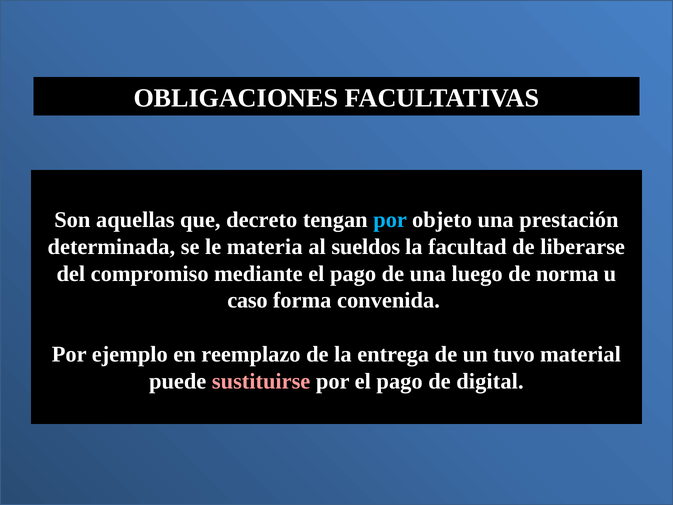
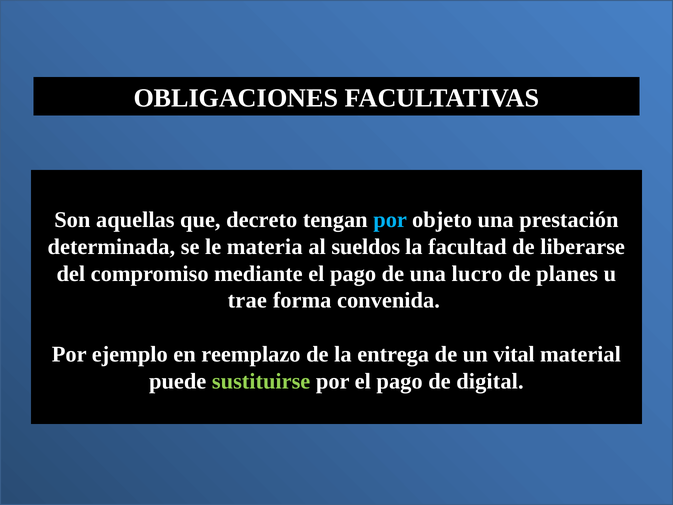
luego: luego -> lucro (477, 273)
norma: norma -> planes (567, 273)
caso: caso -> trae (247, 300)
tuvo: tuvo -> vital (514, 354)
sustituirse colour: pink -> light green (261, 381)
